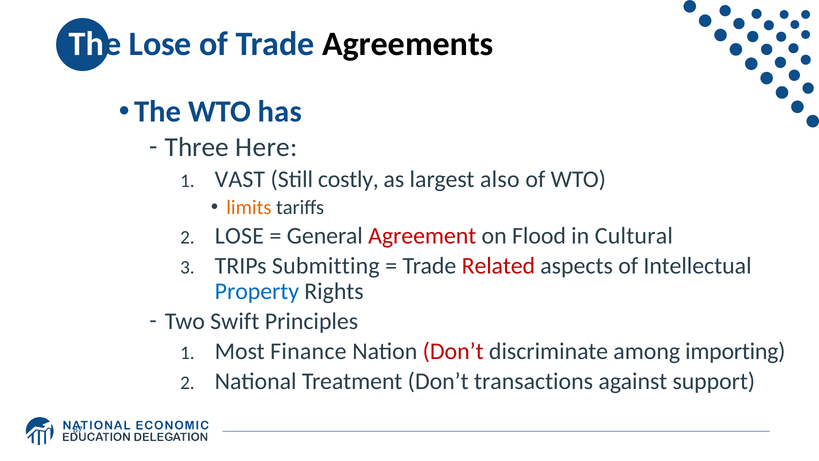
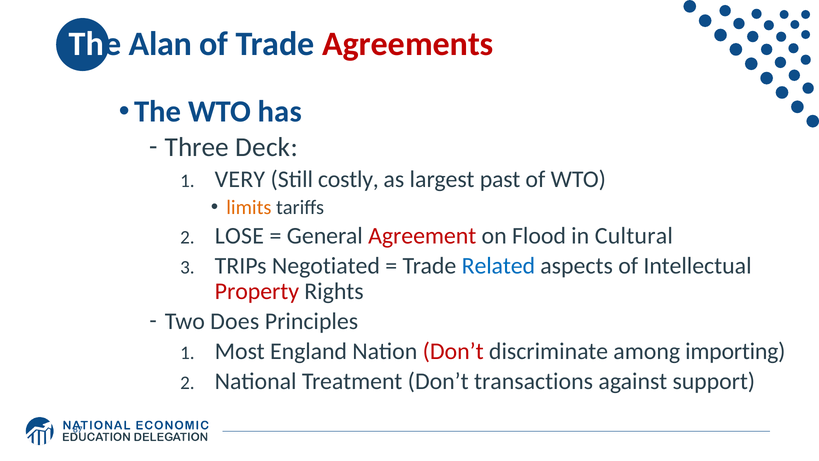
The Lose: Lose -> Alan (160, 44)
Agreements colour: black -> red (408, 44)
Here: Here -> Deck (266, 147)
VAST: VAST -> VERY (240, 179)
also: also -> past (500, 179)
Submitting: Submitting -> Negotiated (326, 265)
Related colour: red -> blue (498, 265)
Property colour: blue -> red (257, 291)
Swift: Swift -> Does (235, 321)
Finance: Finance -> England (309, 351)
